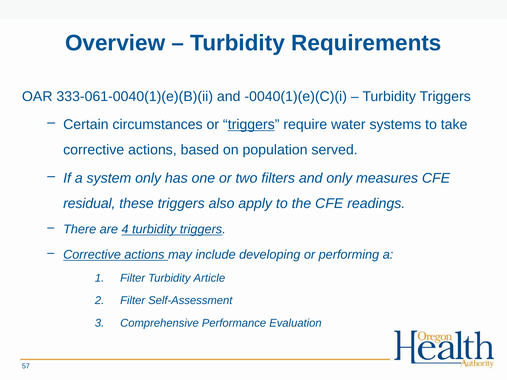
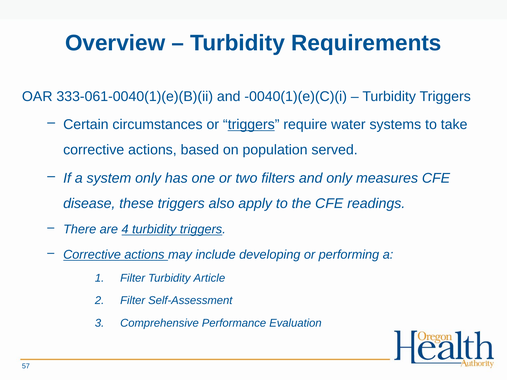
residual: residual -> disease (89, 203)
